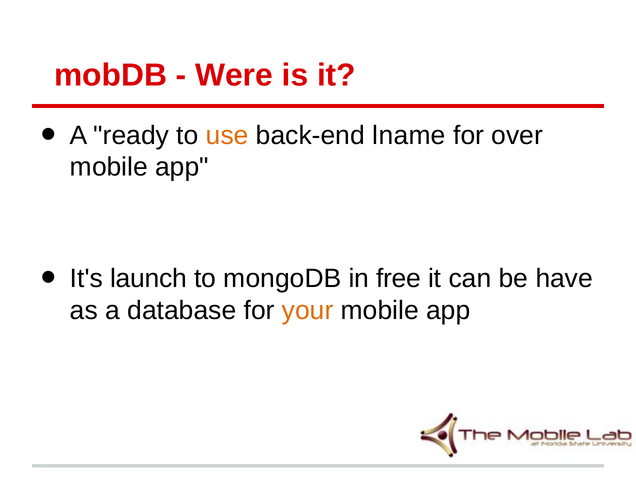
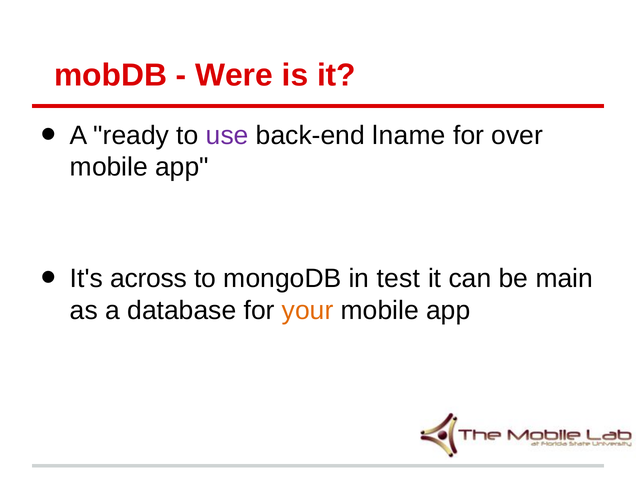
use colour: orange -> purple (227, 135)
launch: launch -> across (149, 279)
free: free -> test (399, 279)
have: have -> main (564, 279)
